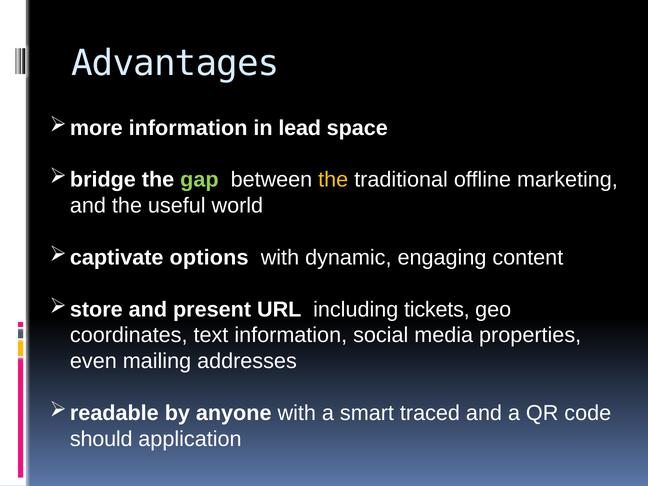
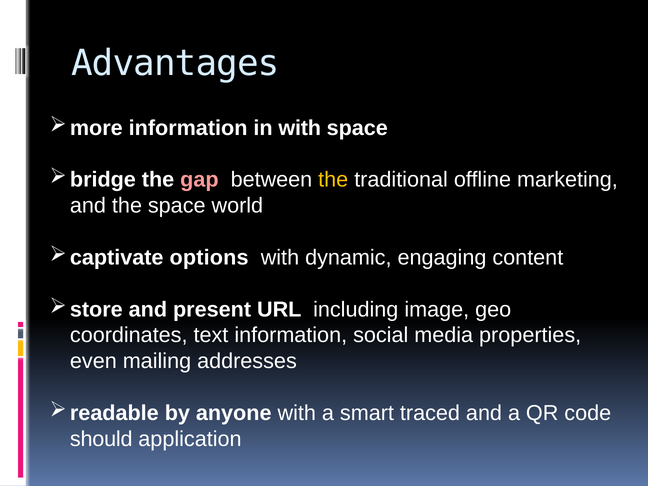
in lead: lead -> with (300, 128)
gap colour: light green -> pink (199, 180)
the useful: useful -> space (177, 206)
tickets: tickets -> image (437, 309)
